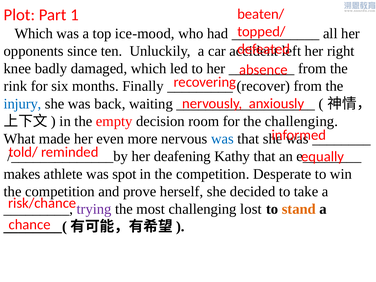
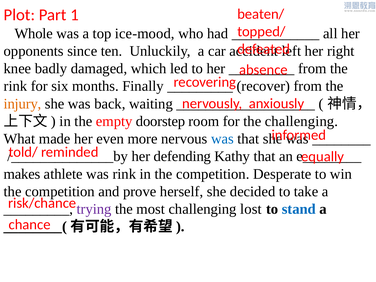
Which: Which -> Whole (34, 33)
injury colour: blue -> orange (23, 104)
decision: decision -> doorstep (160, 121)
deafening: deafening -> defending (182, 156)
was spot: spot -> rink (124, 174)
stand colour: orange -> blue (299, 209)
